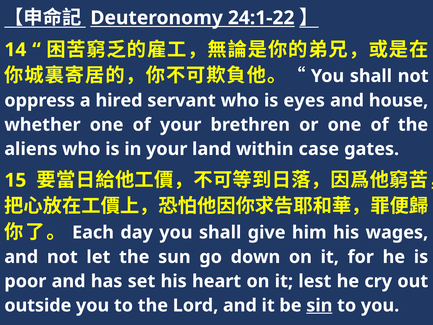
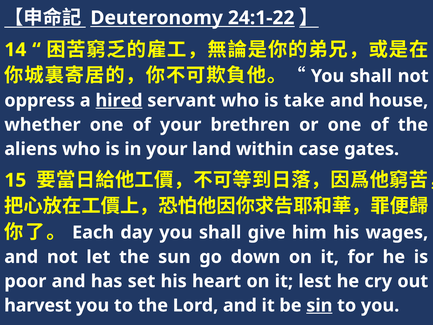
hired underline: none -> present (119, 100)
eyes: eyes -> take (304, 100)
outside: outside -> harvest (38, 305)
